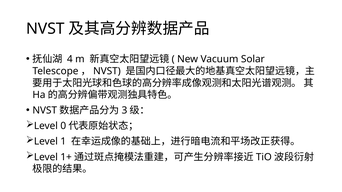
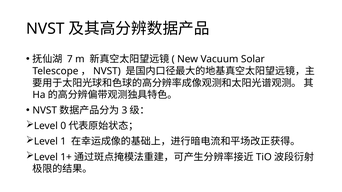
4: 4 -> 7 (70, 59)
